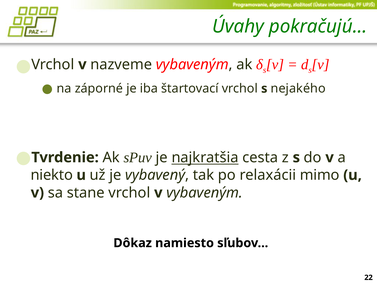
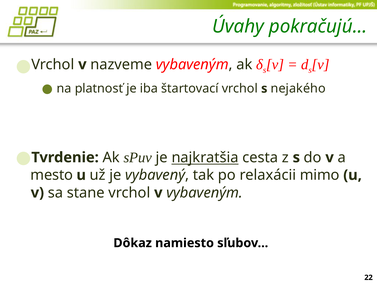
záporné: záporné -> platnosť (99, 88)
niekto: niekto -> mesto (52, 175)
